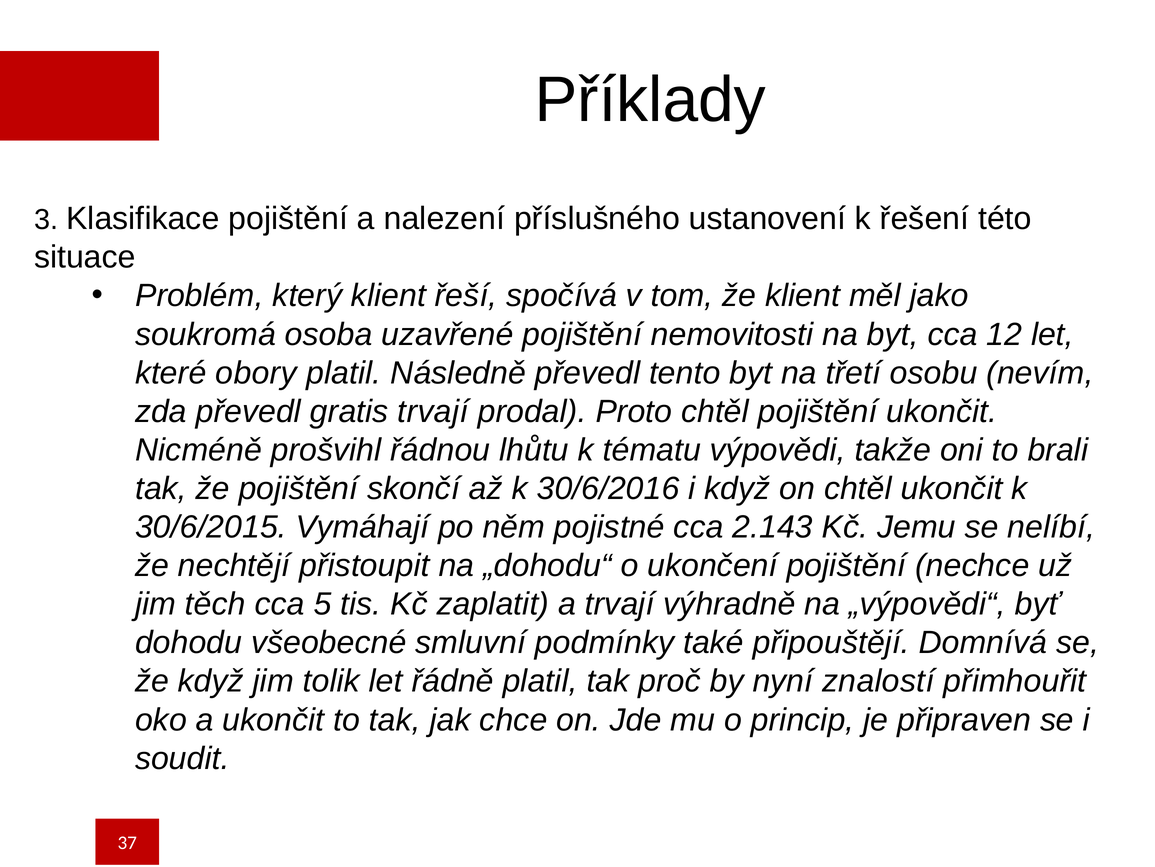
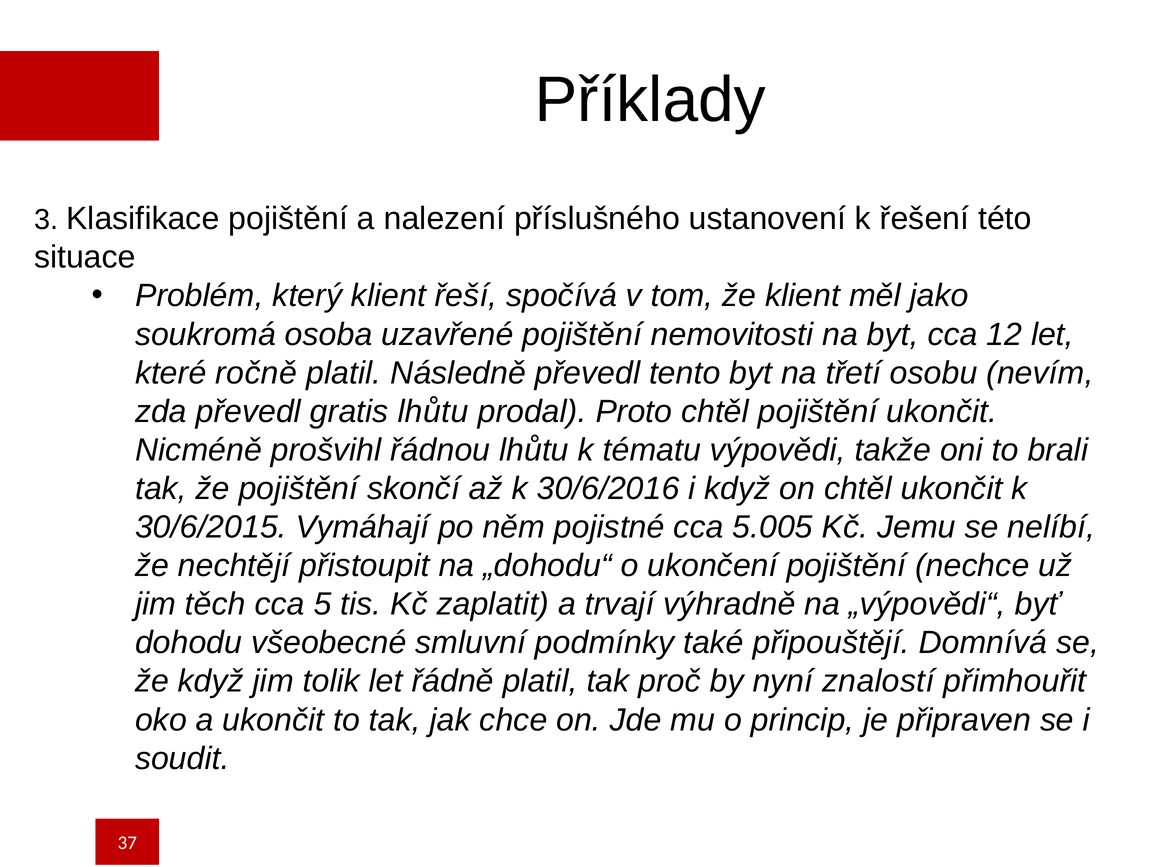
obory: obory -> ročně (256, 373)
gratis trvají: trvají -> lhůtu (433, 411)
2.143: 2.143 -> 5.005 (773, 527)
